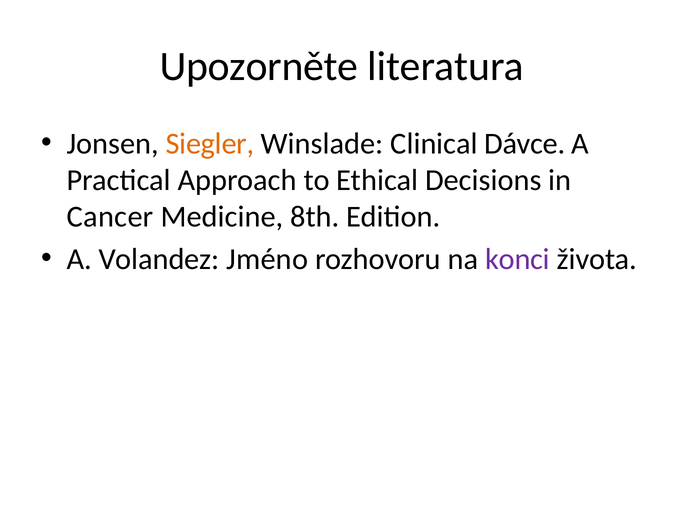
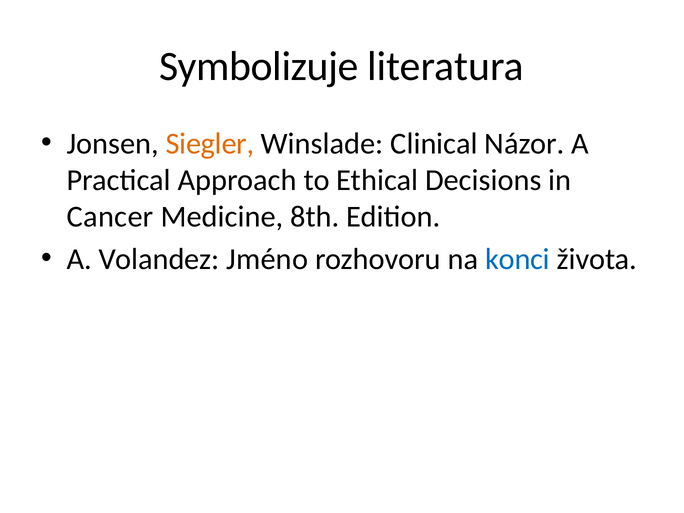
Upozorněte: Upozorněte -> Symbolizuje (259, 66)
Dávce: Dávce -> Názor (525, 143)
konci colour: purple -> blue (518, 259)
